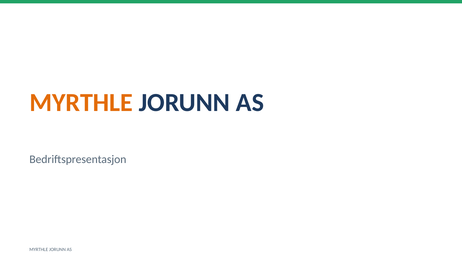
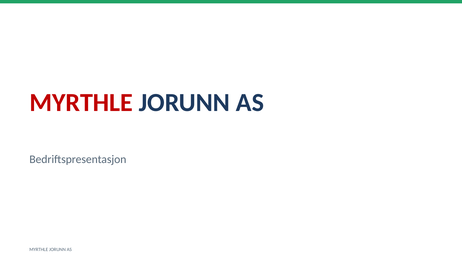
MYRTHLE colour: orange -> red (81, 102)
